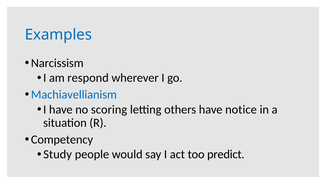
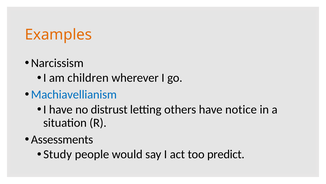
Examples colour: blue -> orange (58, 35)
respond: respond -> children (88, 78)
scoring: scoring -> distrust (109, 109)
Competency: Competency -> Assessments (62, 139)
